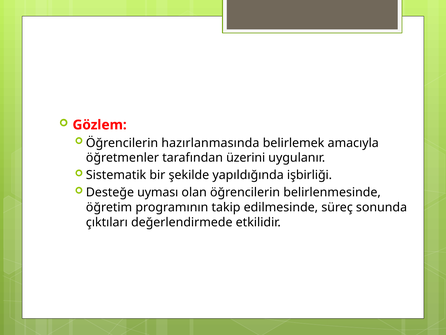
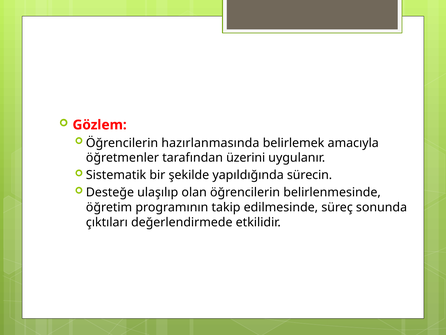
işbirliği: işbirliği -> sürecin (310, 175)
uyması: uyması -> ulaşılıp (158, 192)
